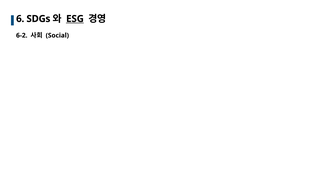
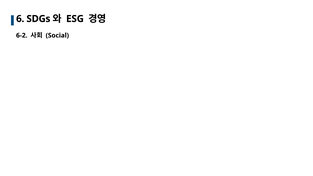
ESG underline: present -> none (75, 19)
